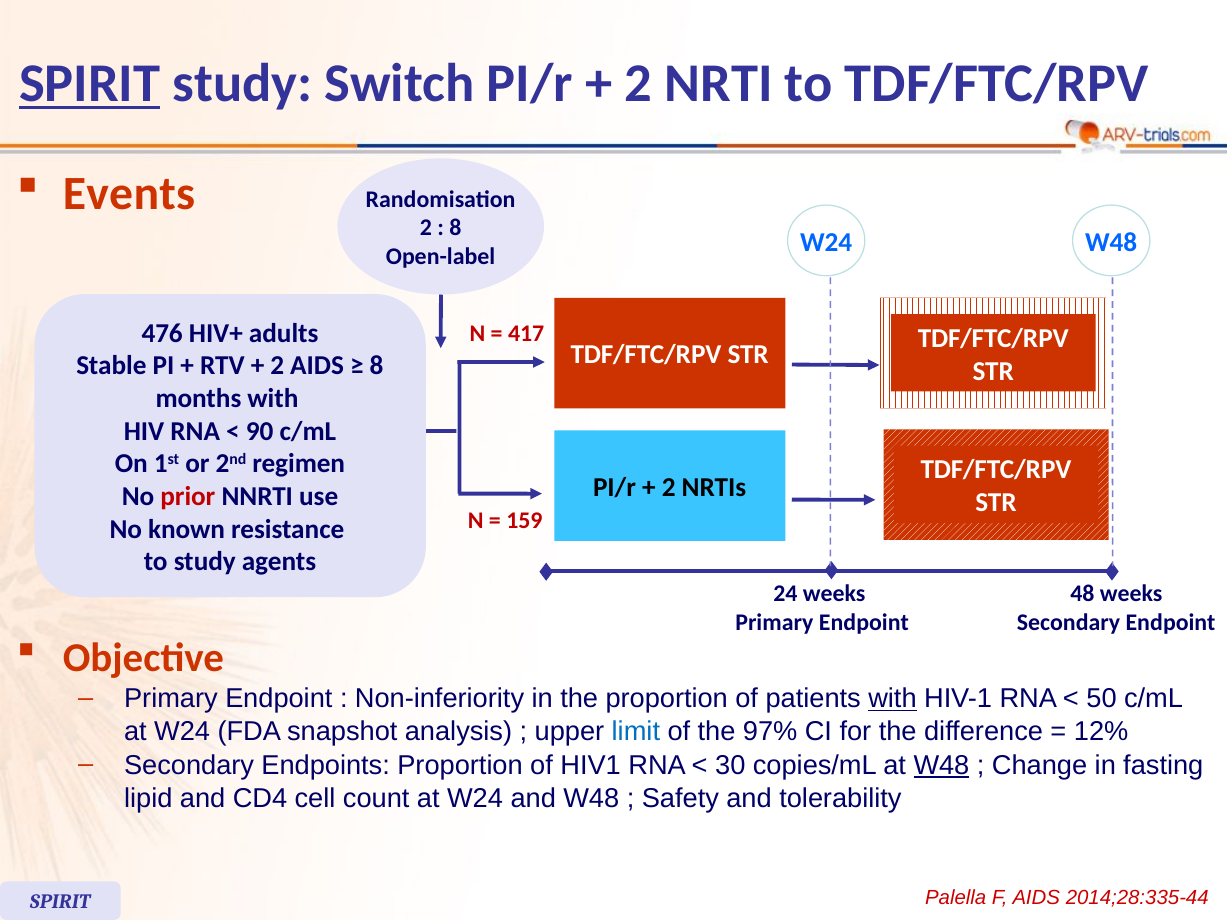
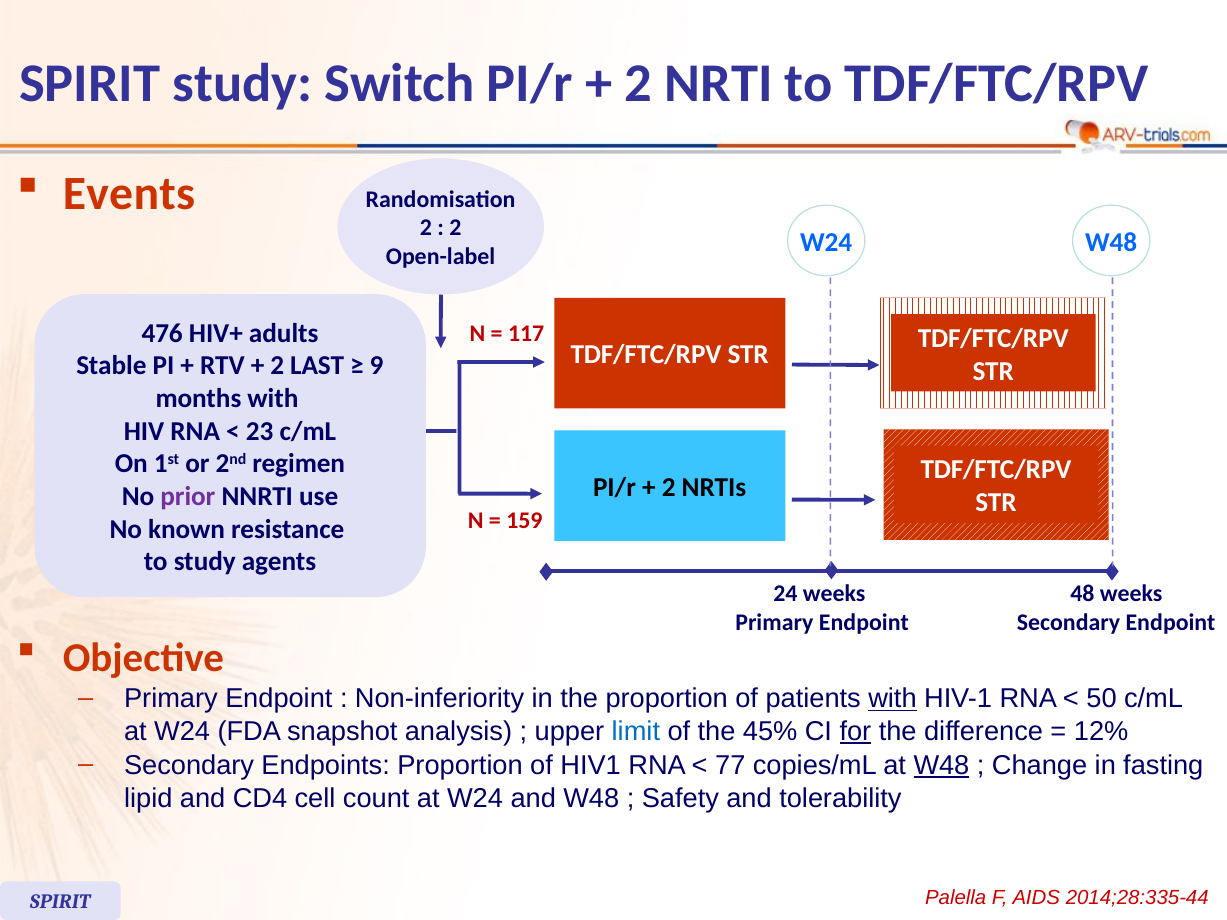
SPIRIT underline: present -> none (90, 84)
8: 8 -> 2 (455, 228)
417: 417 -> 117 (526, 334)
2 AIDS: AIDS -> LAST (317, 366)
8: 8 -> 9 (377, 366)
90: 90 -> 23 (260, 431)
prior colour: red -> purple (188, 497)
97%: 97% -> 45% (770, 732)
for underline: none -> present (855, 732)
30: 30 -> 77 (730, 766)
